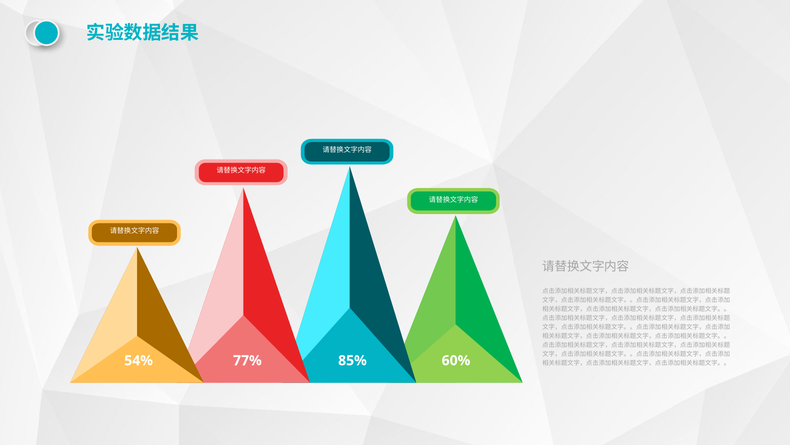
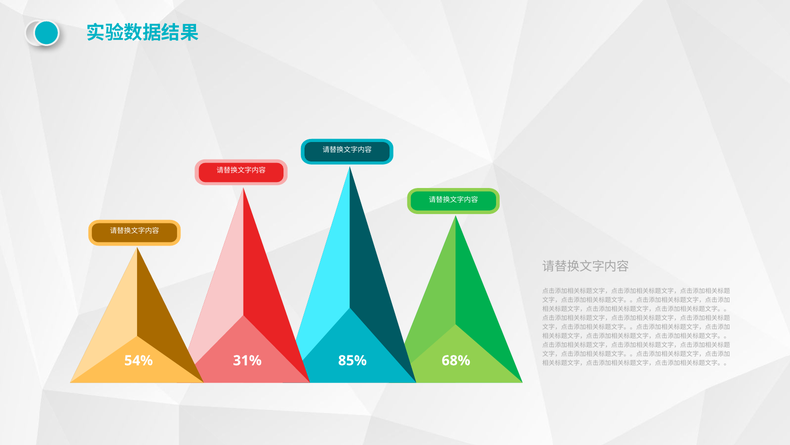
77%: 77% -> 31% (247, 360)
60%: 60% -> 68% (456, 360)
